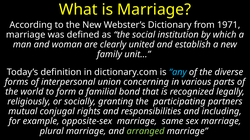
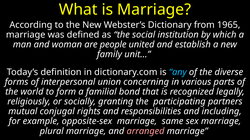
1971: 1971 -> 1965 (229, 25)
clearly: clearly -> people (113, 45)
arranged colour: light green -> pink (146, 132)
